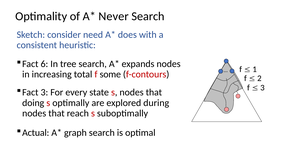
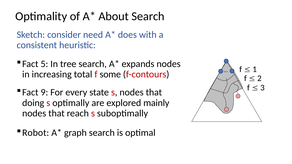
Never: Never -> About (114, 16)
6: 6 -> 5 (44, 64)
Fact 3: 3 -> 9 (44, 92)
during: during -> mainly (156, 103)
Actual: Actual -> Robot (36, 133)
